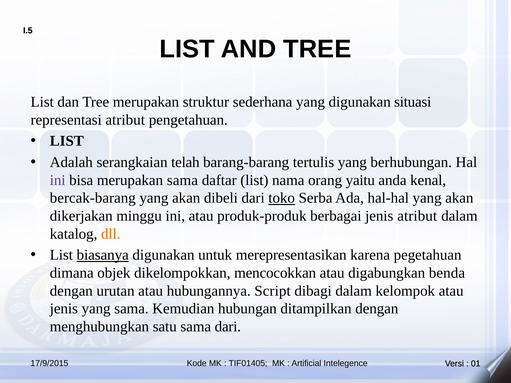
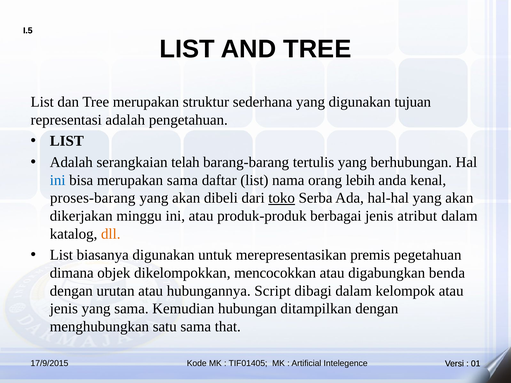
situasi: situasi -> tujuan (413, 102)
representasi atribut: atribut -> adalah (125, 120)
ini colour: purple -> blue (58, 180)
yaitu: yaitu -> lebih (360, 180)
bercak-barang: bercak-barang -> proses-barang (93, 198)
biasanya underline: present -> none (103, 255)
karena: karena -> premis (370, 255)
sama dari: dari -> that (228, 327)
